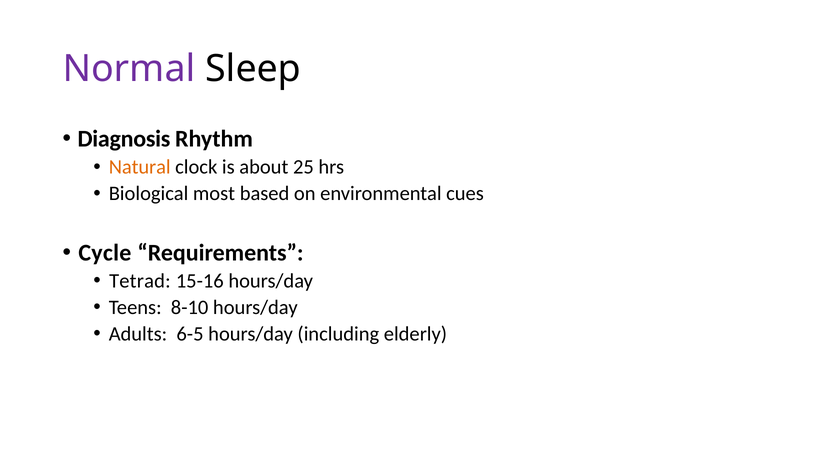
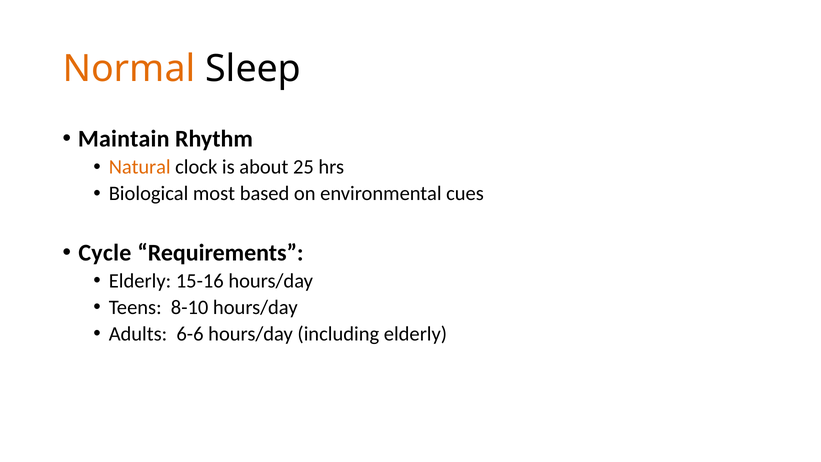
Normal colour: purple -> orange (129, 69)
Diagnosis: Diagnosis -> Maintain (124, 139)
Tetrad: Tetrad -> Elderly (140, 281)
6-5: 6-5 -> 6-6 (190, 334)
